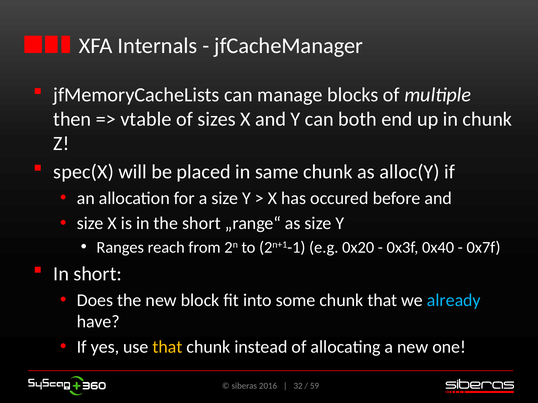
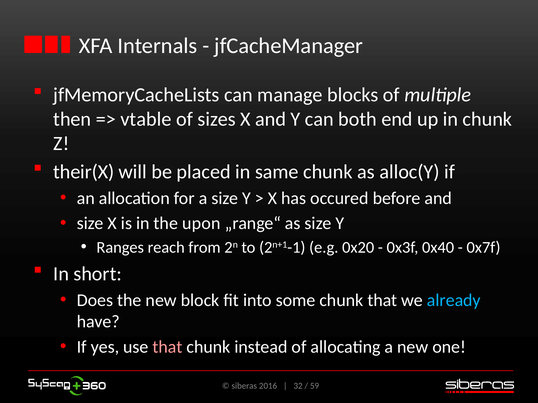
spec(X: spec(X -> their(X (84, 172)
the short: short -> upon (201, 224)
that colour: yellow -> pink (168, 347)
